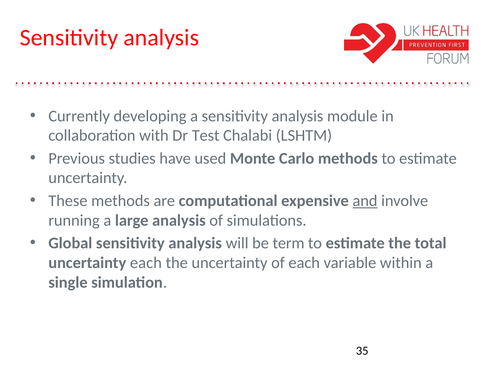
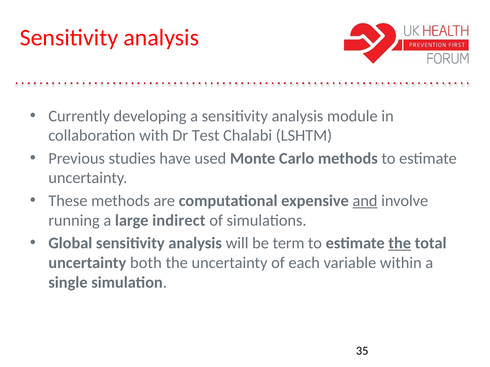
large analysis: analysis -> indirect (179, 221)
the underline: none -> present (400, 244)
uncertainty each: each -> both (146, 263)
